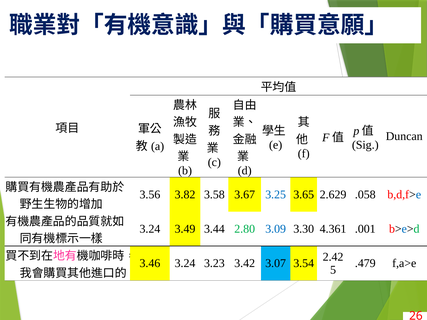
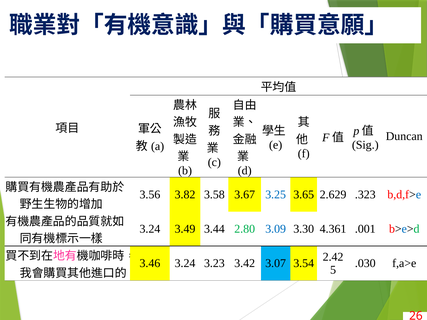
.058: .058 -> .323 (365, 195)
.479: .479 -> .030 (365, 264)
